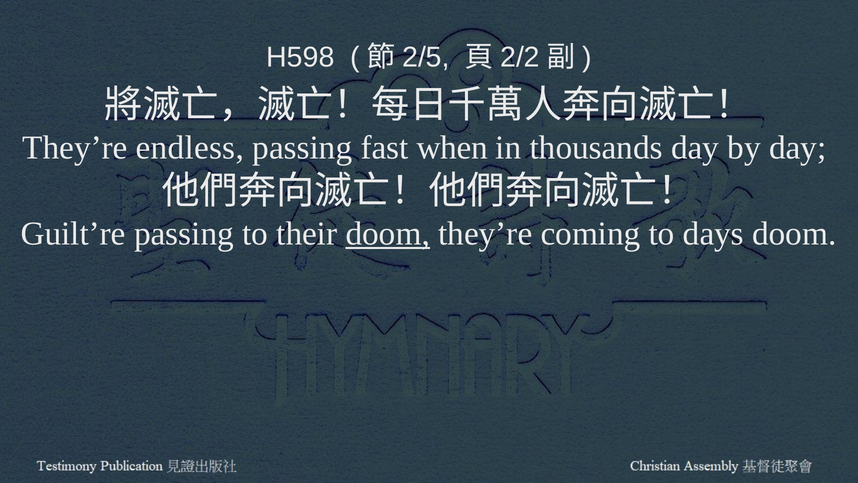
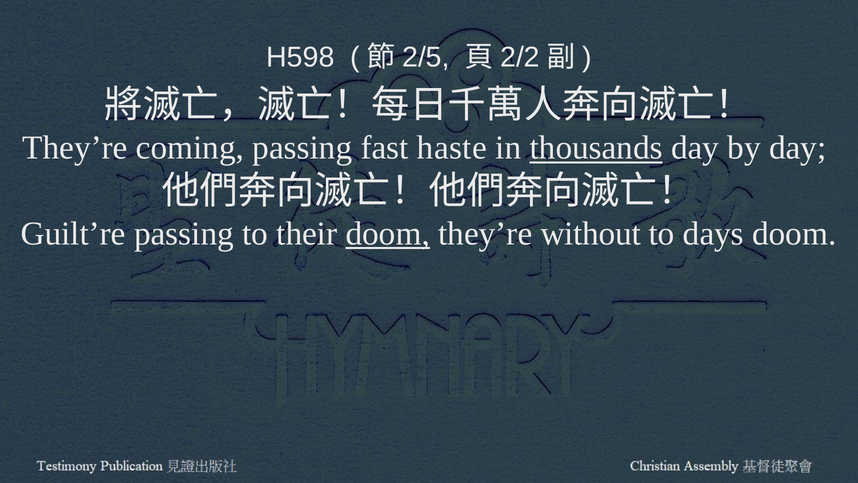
endless: endless -> coming (190, 148)
when: when -> haste (452, 148)
thousands underline: none -> present (596, 148)
coming: coming -> without (591, 234)
